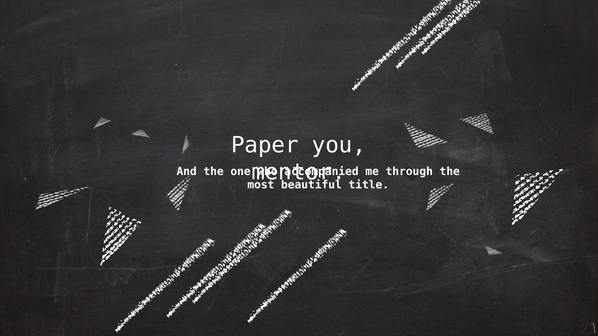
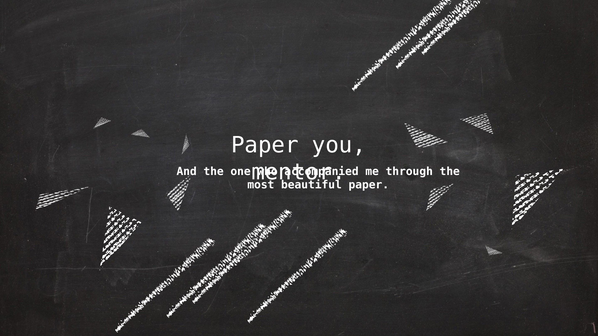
title: title -> paper (369, 185)
